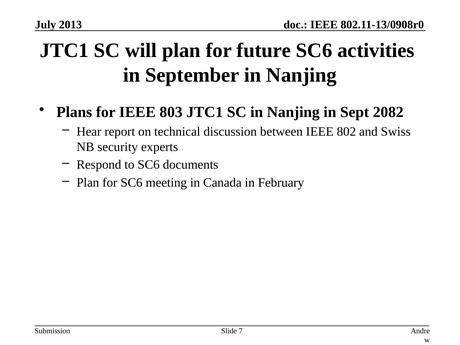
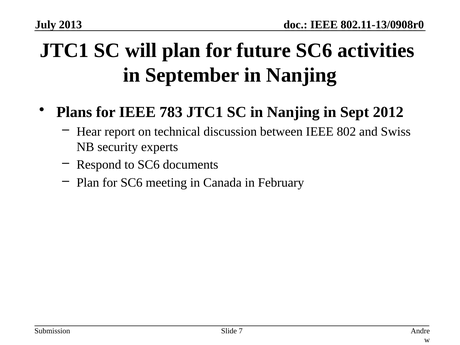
803: 803 -> 783 (171, 112)
2082: 2082 -> 2012 (388, 112)
